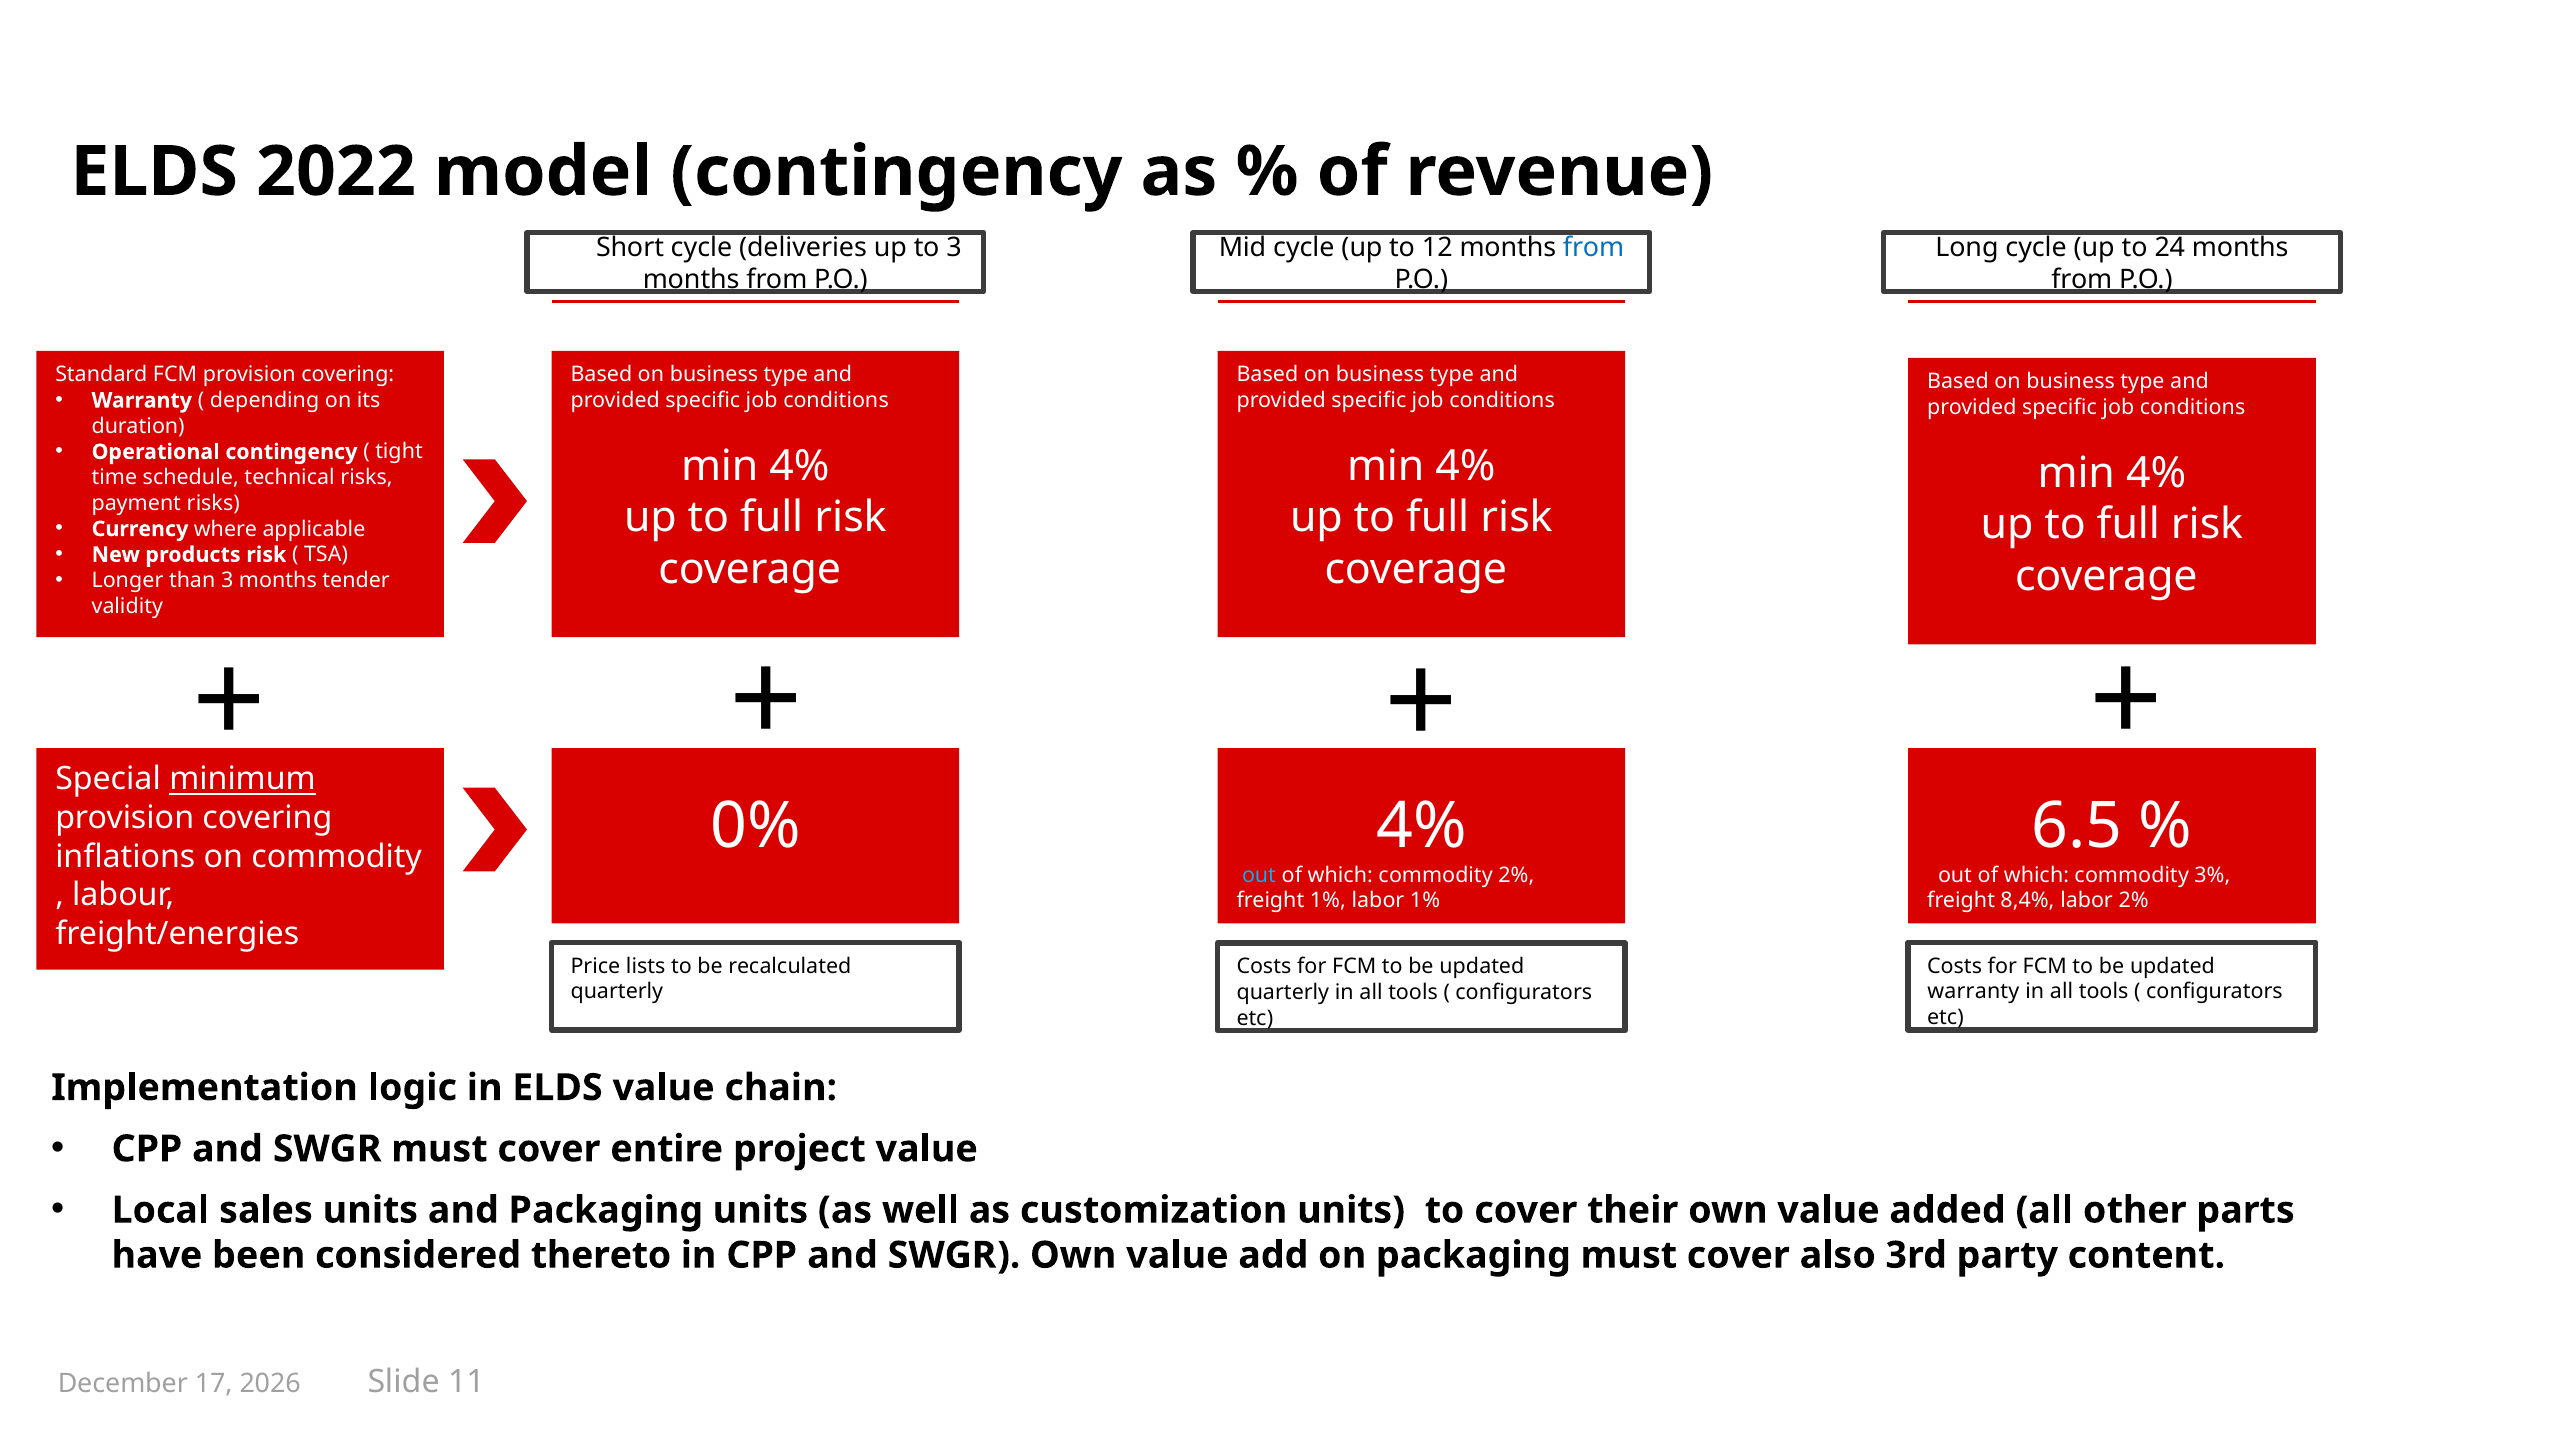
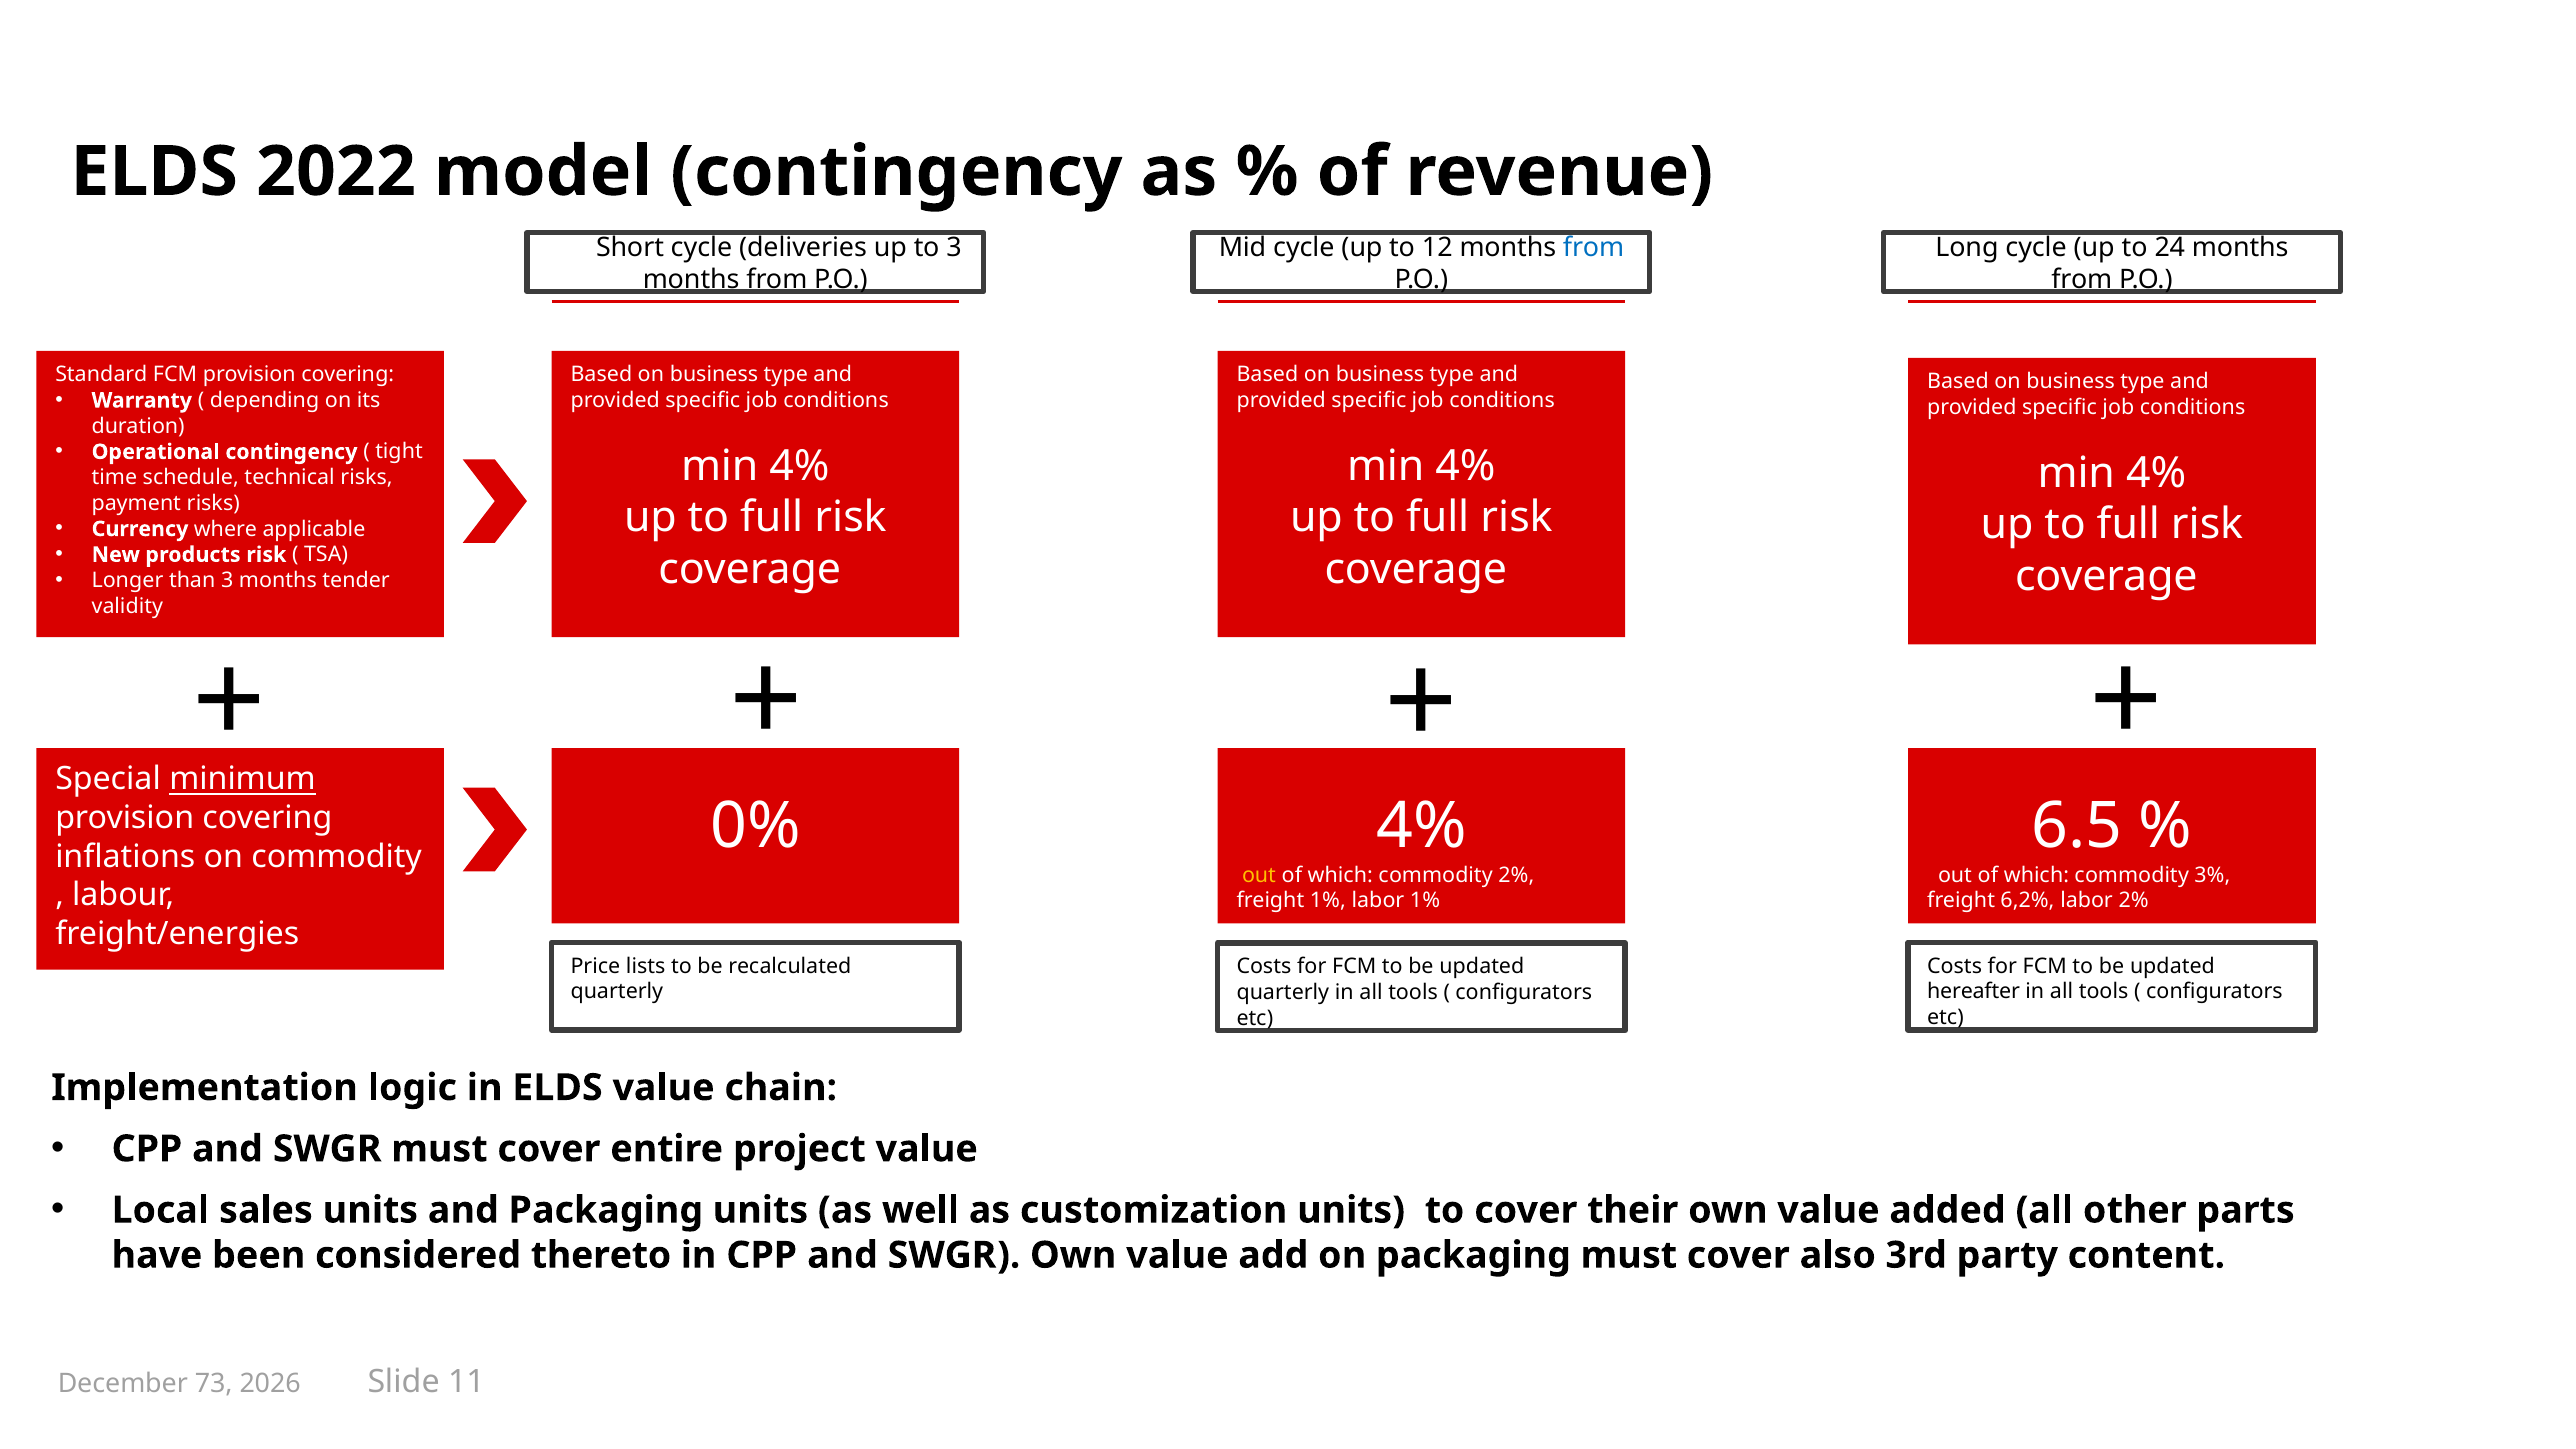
out colour: light blue -> yellow (1259, 875)
8,4%: 8,4% -> 6,2% (2027, 901)
warranty: warranty -> hereafter (1974, 992)
17: 17 -> 73 (214, 1384)
